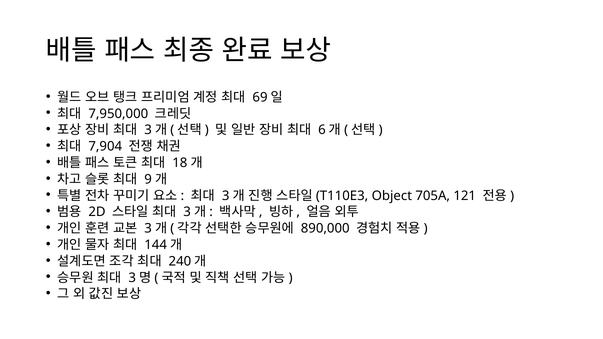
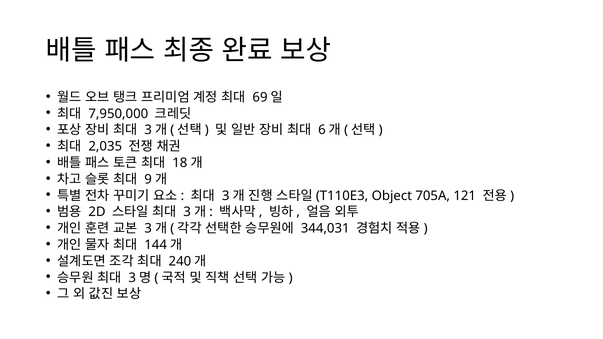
7,904: 7,904 -> 2,035 (105, 147)
890,000: 890,000 -> 344,031 (325, 229)
